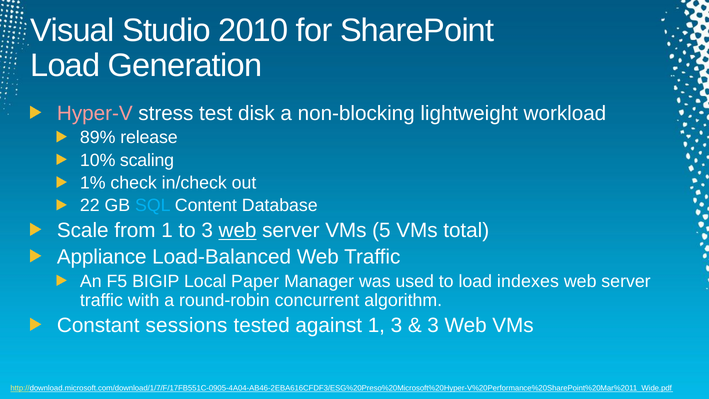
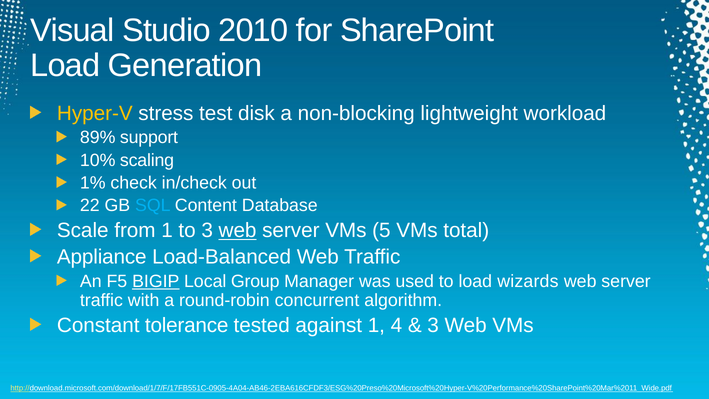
Hyper-V colour: pink -> yellow (95, 113)
release: release -> support (149, 138)
BIGIP underline: none -> present (156, 281)
Paper: Paper -> Group (255, 281)
indexes: indexes -> wizards (528, 281)
sessions: sessions -> tolerance (187, 325)
1 3: 3 -> 4 (396, 325)
